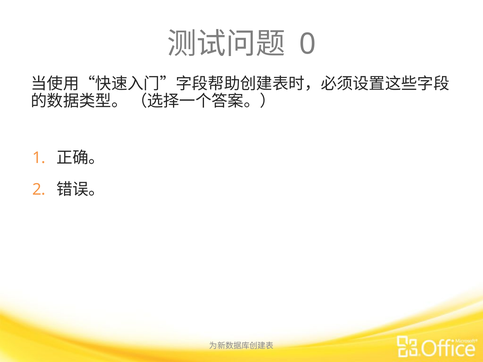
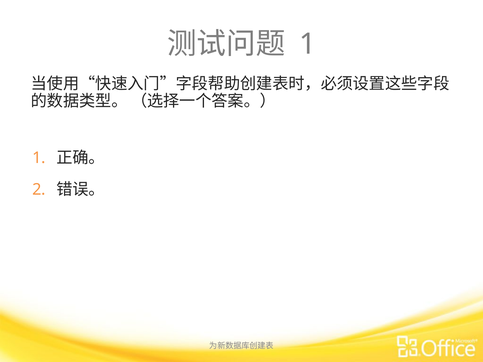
0: 0 -> 1 (307, 44)
